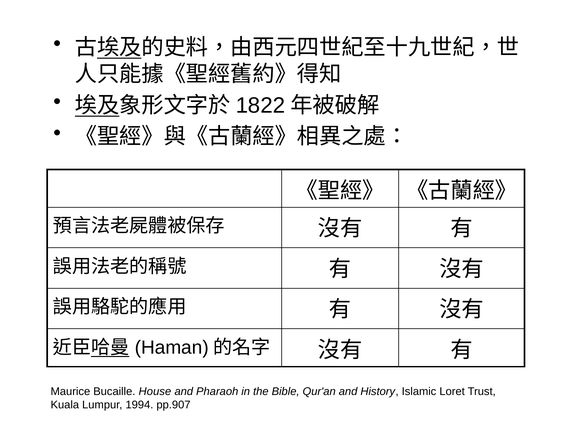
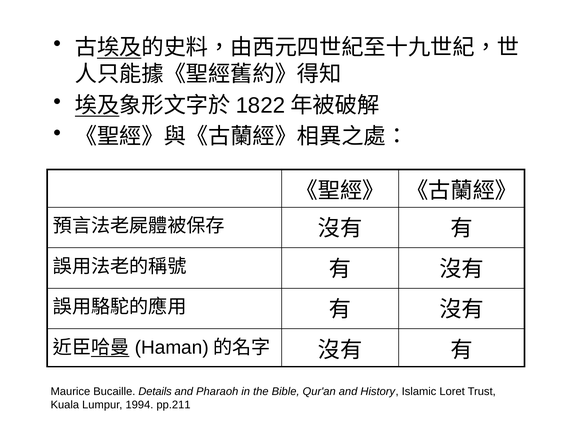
House: House -> Details (155, 391)
pp.907: pp.907 -> pp.211 (173, 405)
